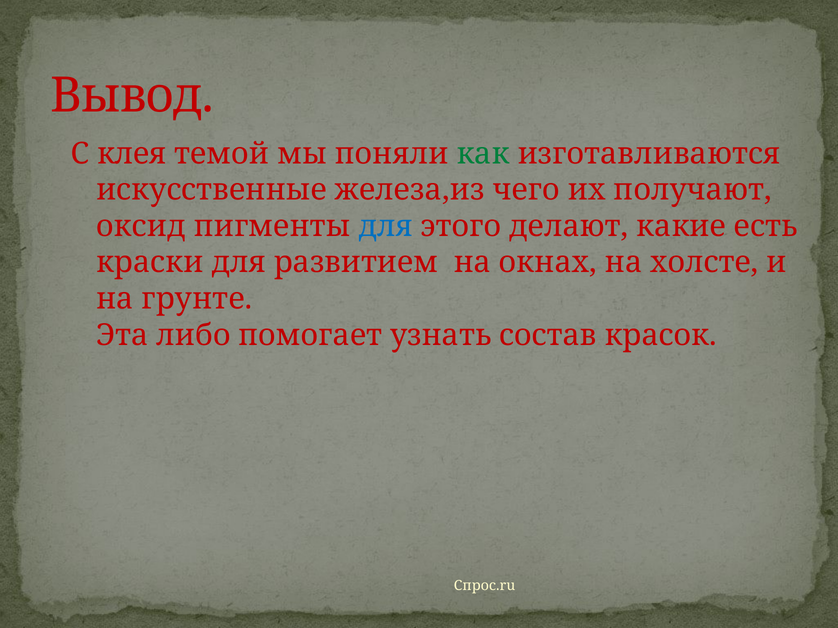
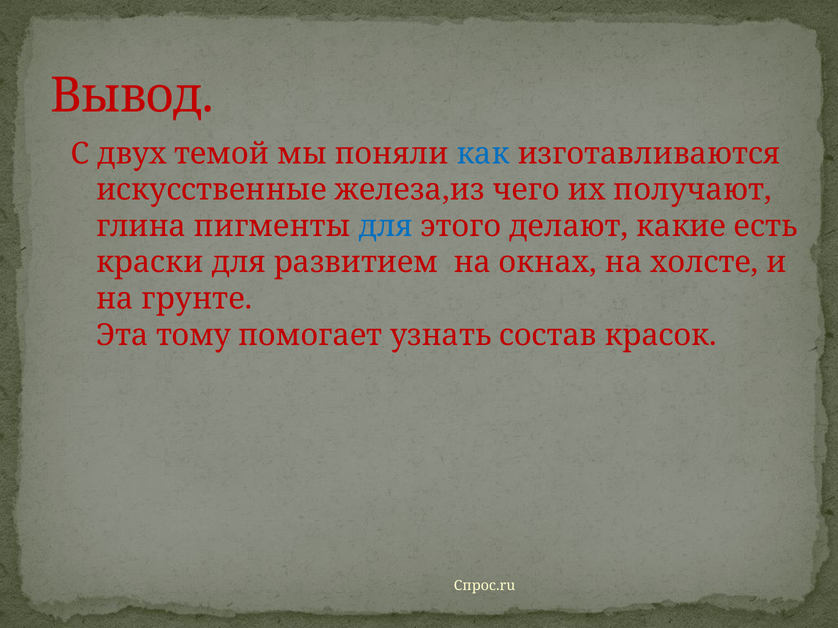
клея: клея -> двух (132, 154)
как colour: green -> blue (483, 154)
оксид: оксид -> глина (141, 226)
либо: либо -> тому (194, 335)
